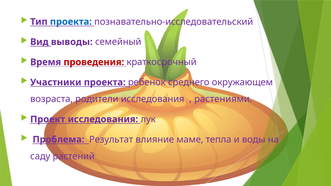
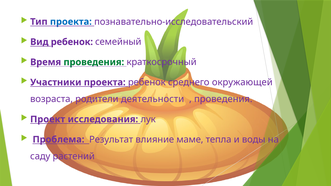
Вид выводы: выводы -> ребенок (72, 42)
проведения colour: red -> green (94, 62)
окружающем: окружающем -> окружающей (242, 82)
родители исследования: исследования -> деятельности (153, 99)
растениями: растениями -> проведения (223, 99)
